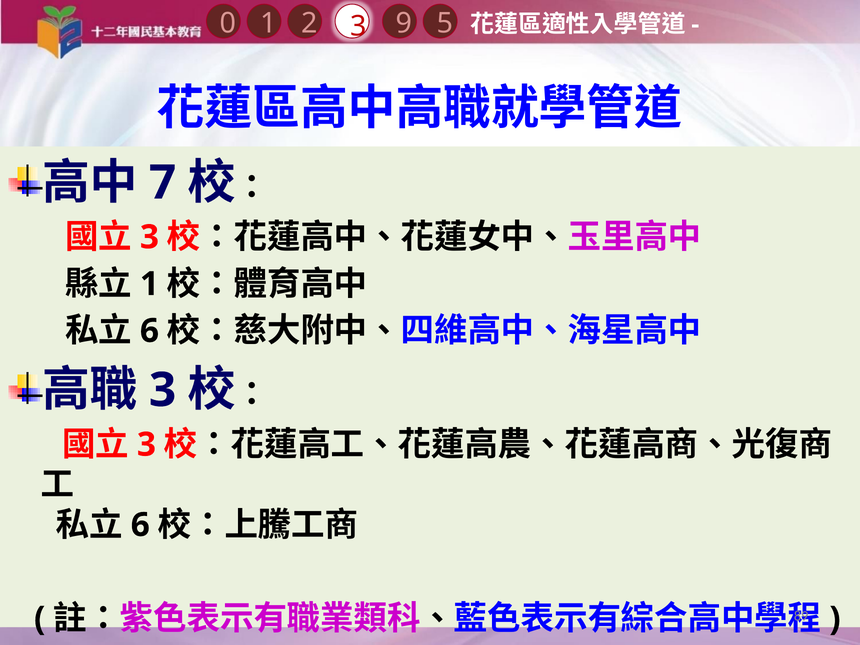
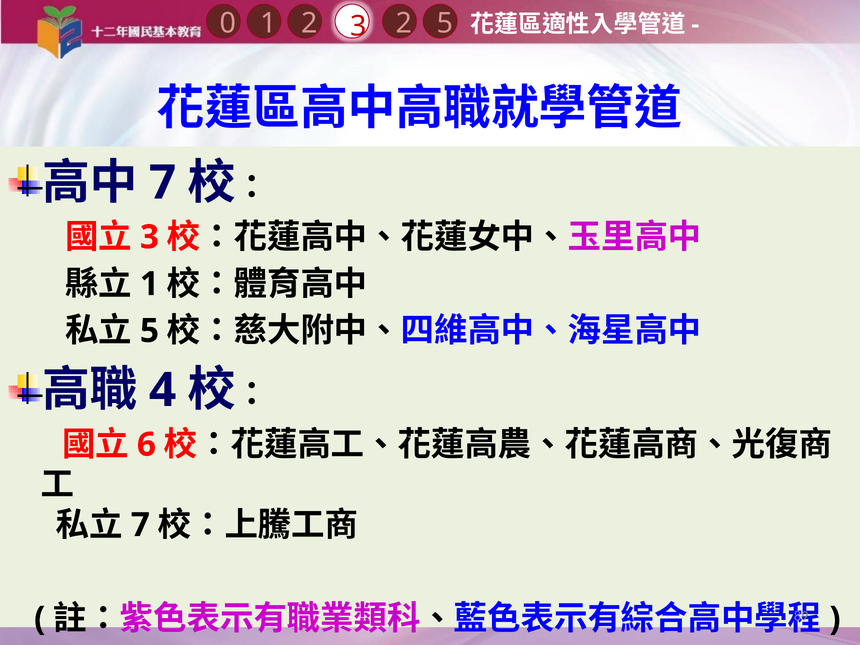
1 9: 9 -> 2 (404, 23)
6: 6 -> 5 (149, 331)
3: 3 -> 4 (163, 390)
3: 3 -> 6 (146, 445)
6: 6 -> 7 (140, 525)
